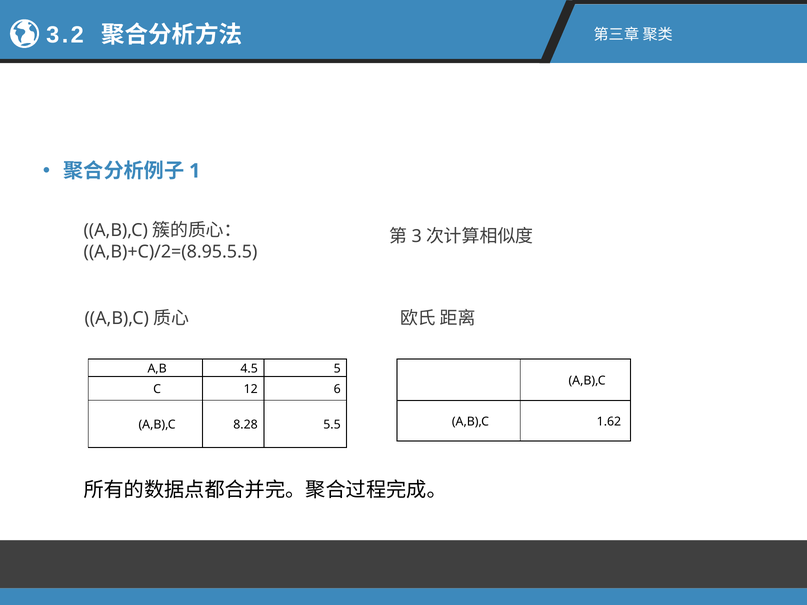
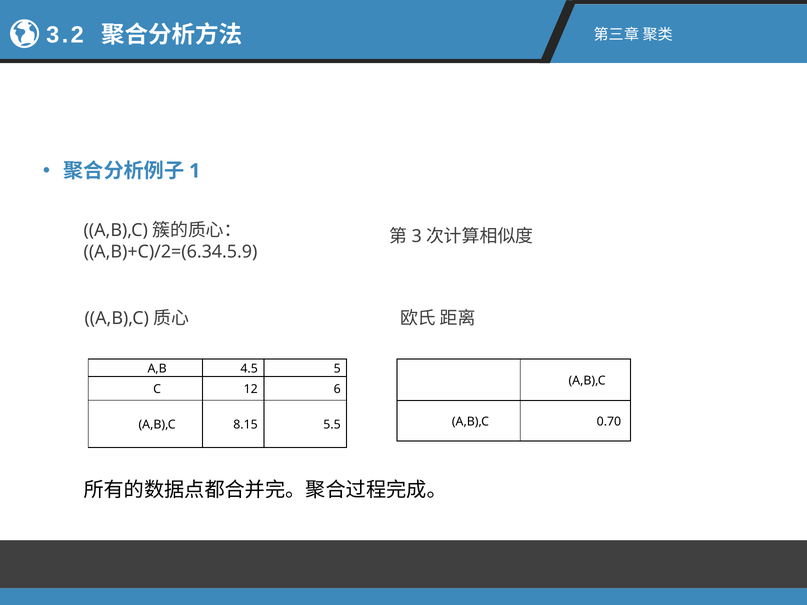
A,B)+C)/2=(8.95.5.5: A,B)+C)/2=(8.95.5.5 -> A,B)+C)/2=(6.34.5.9 (170, 252)
1.62: 1.62 -> 0.70 (609, 422)
8.28: 8.28 -> 8.15 (246, 425)
